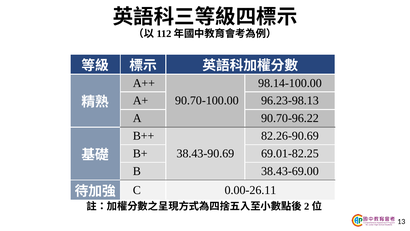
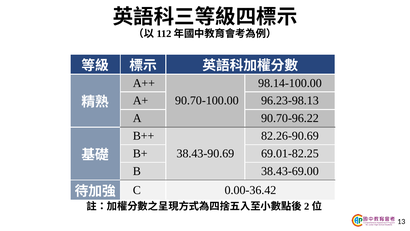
0.00-26.11: 0.00-26.11 -> 0.00-36.42 (250, 190)
